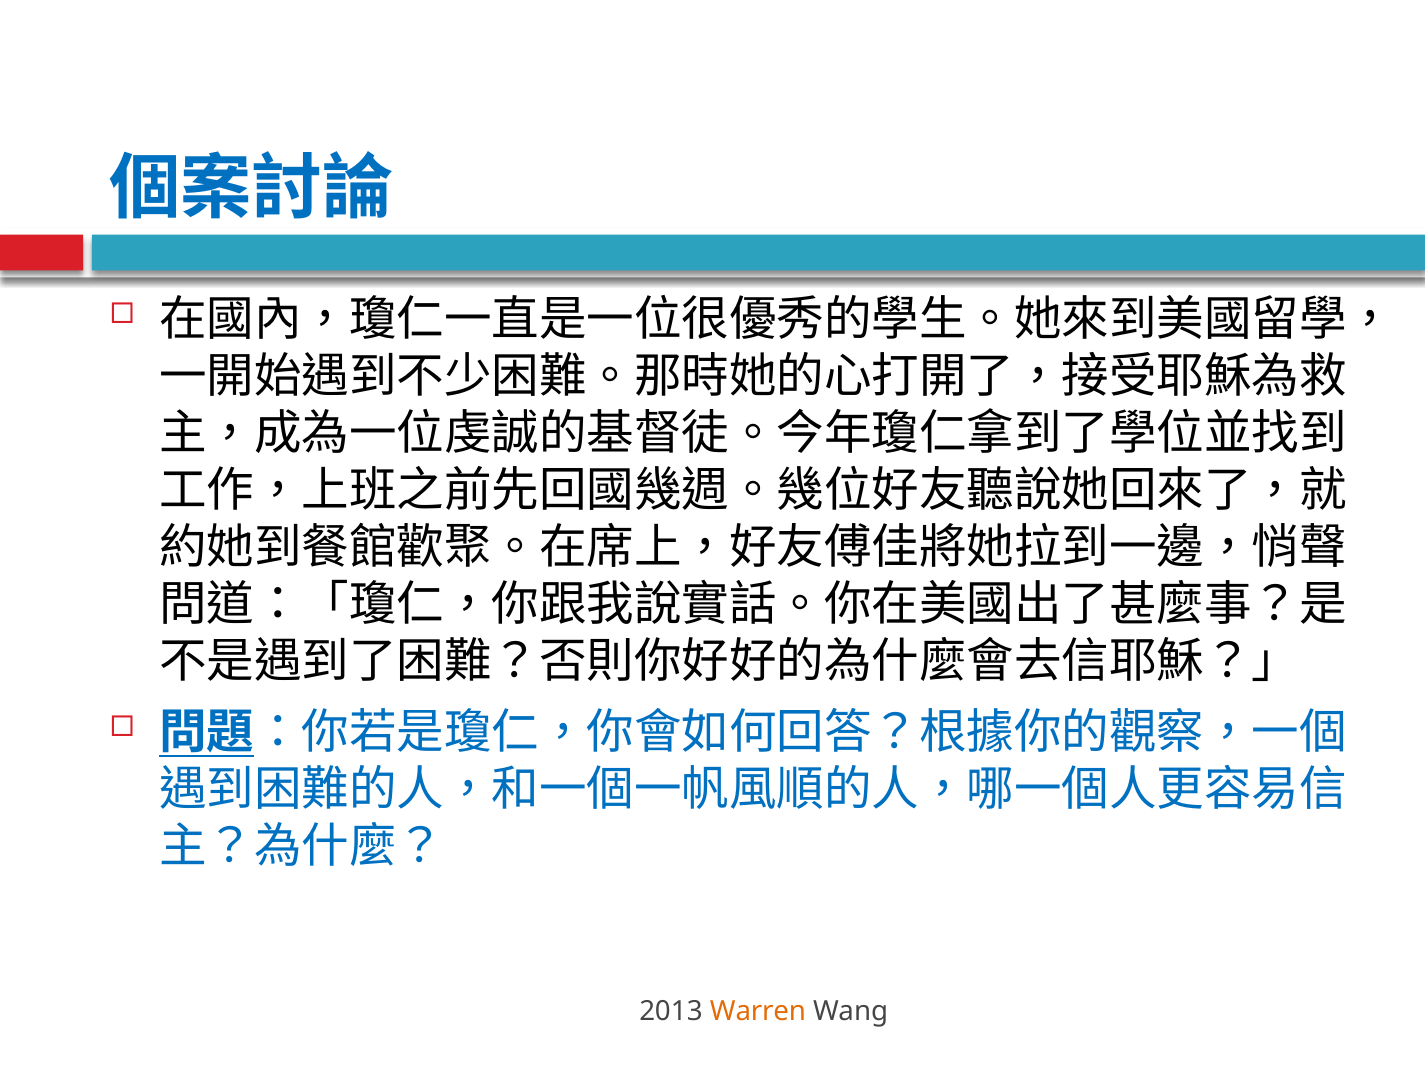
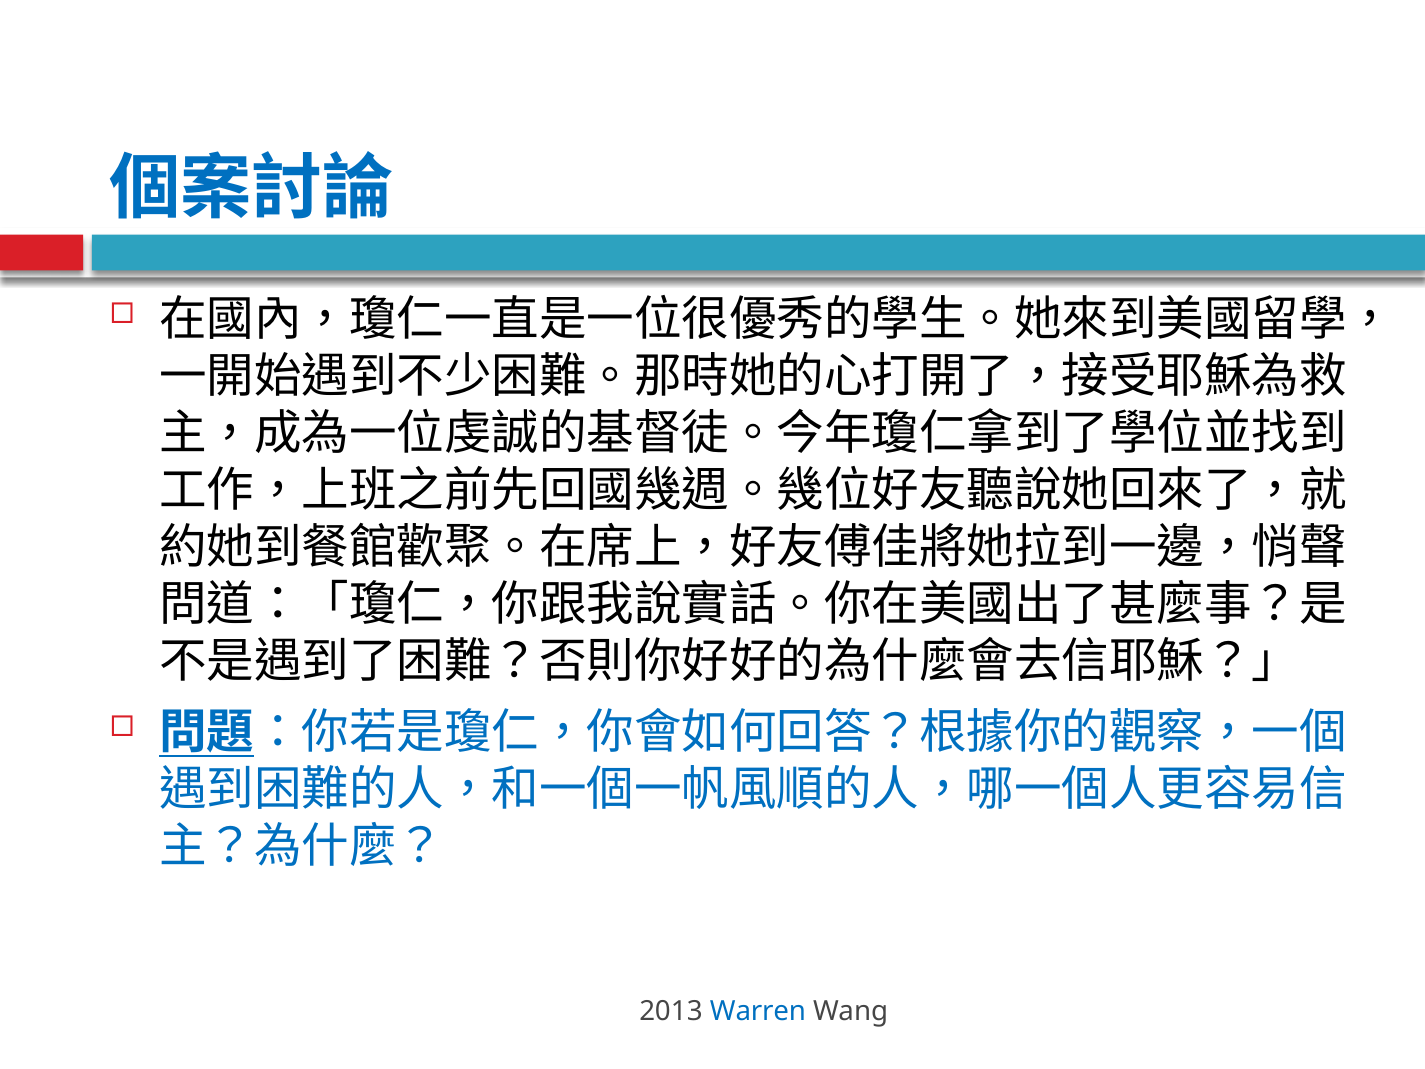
Warren colour: orange -> blue (758, 1011)
